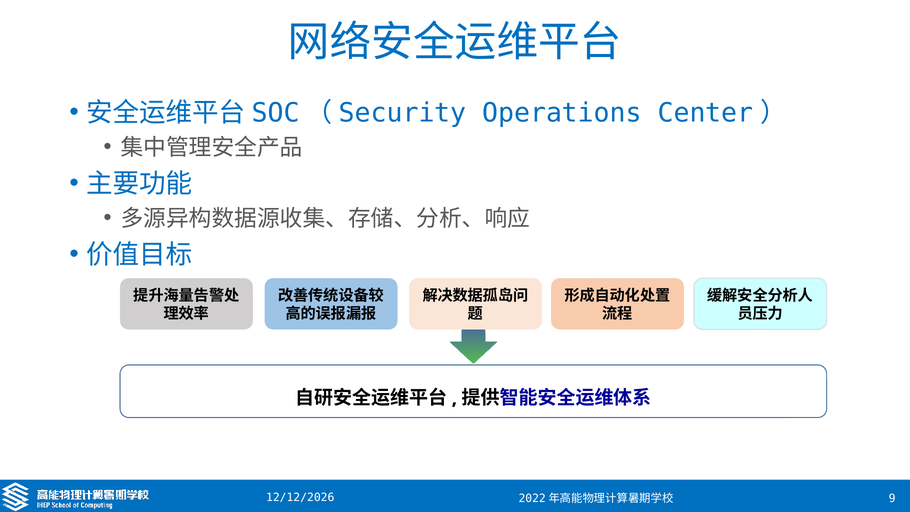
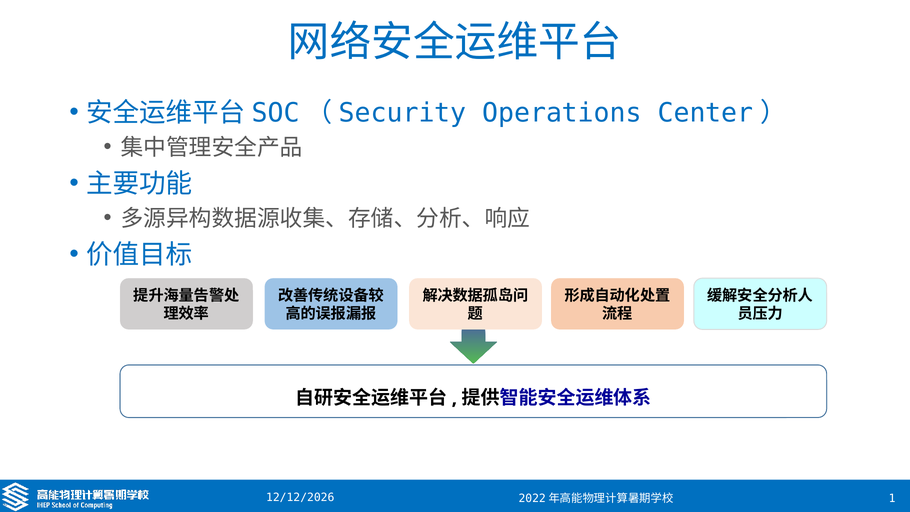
9: 9 -> 1 (892, 498)
